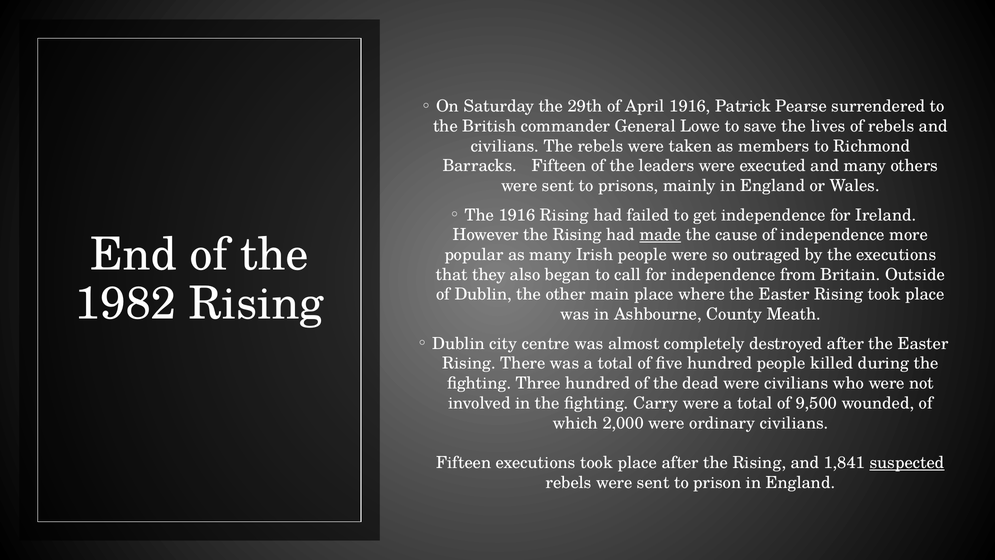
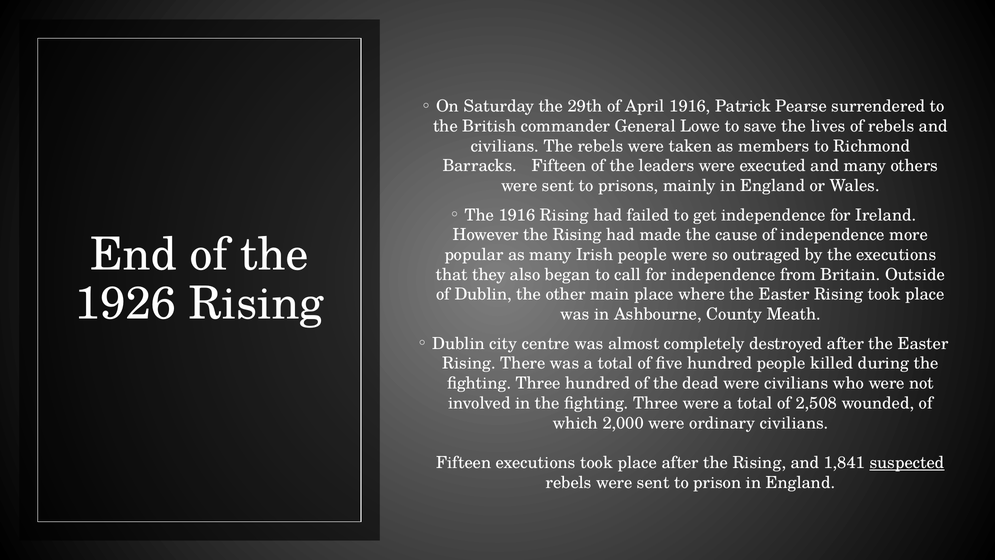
made underline: present -> none (660, 235)
1982: 1982 -> 1926 (126, 304)
in the fighting Carry: Carry -> Three (656, 403)
9,500: 9,500 -> 2,508 (816, 403)
